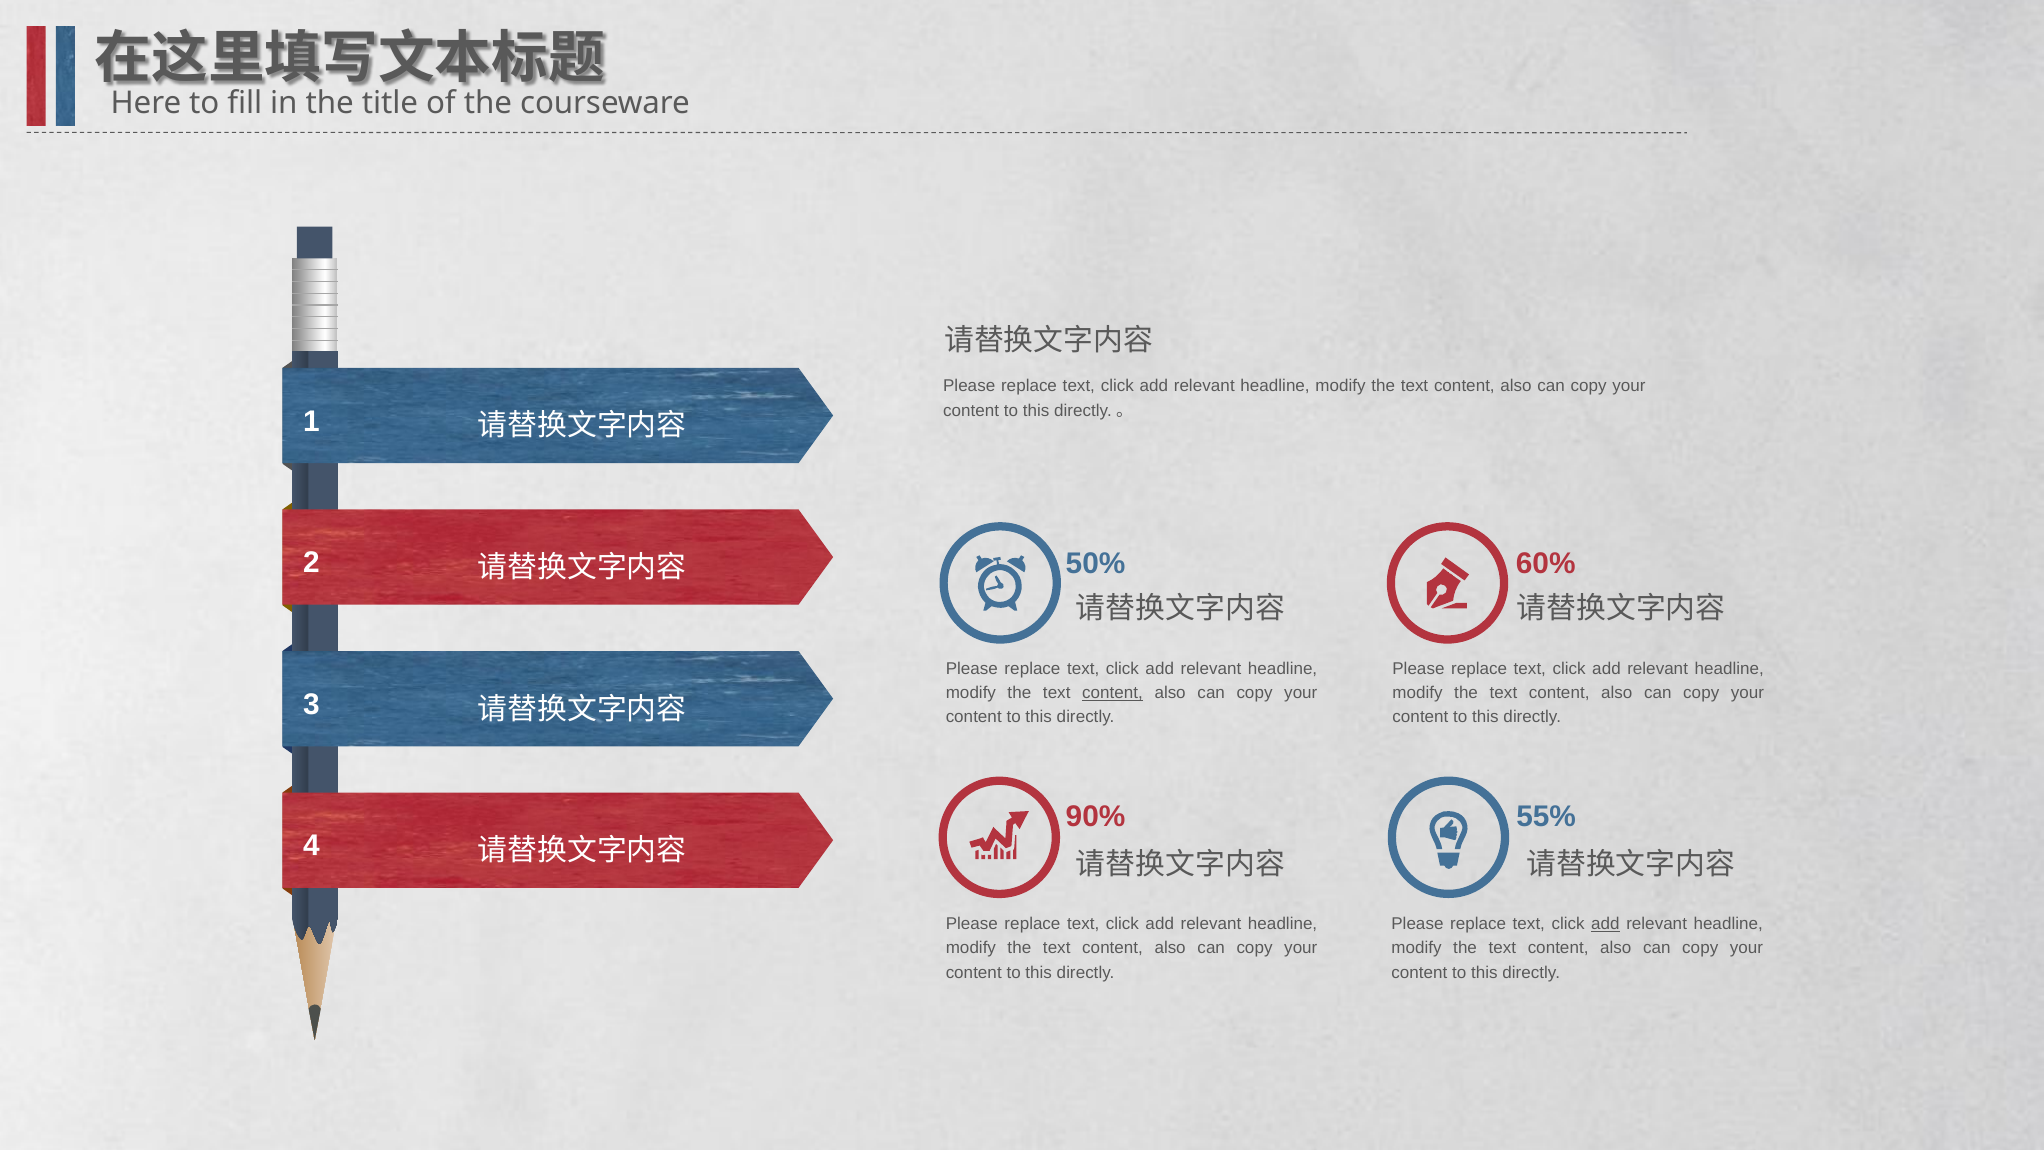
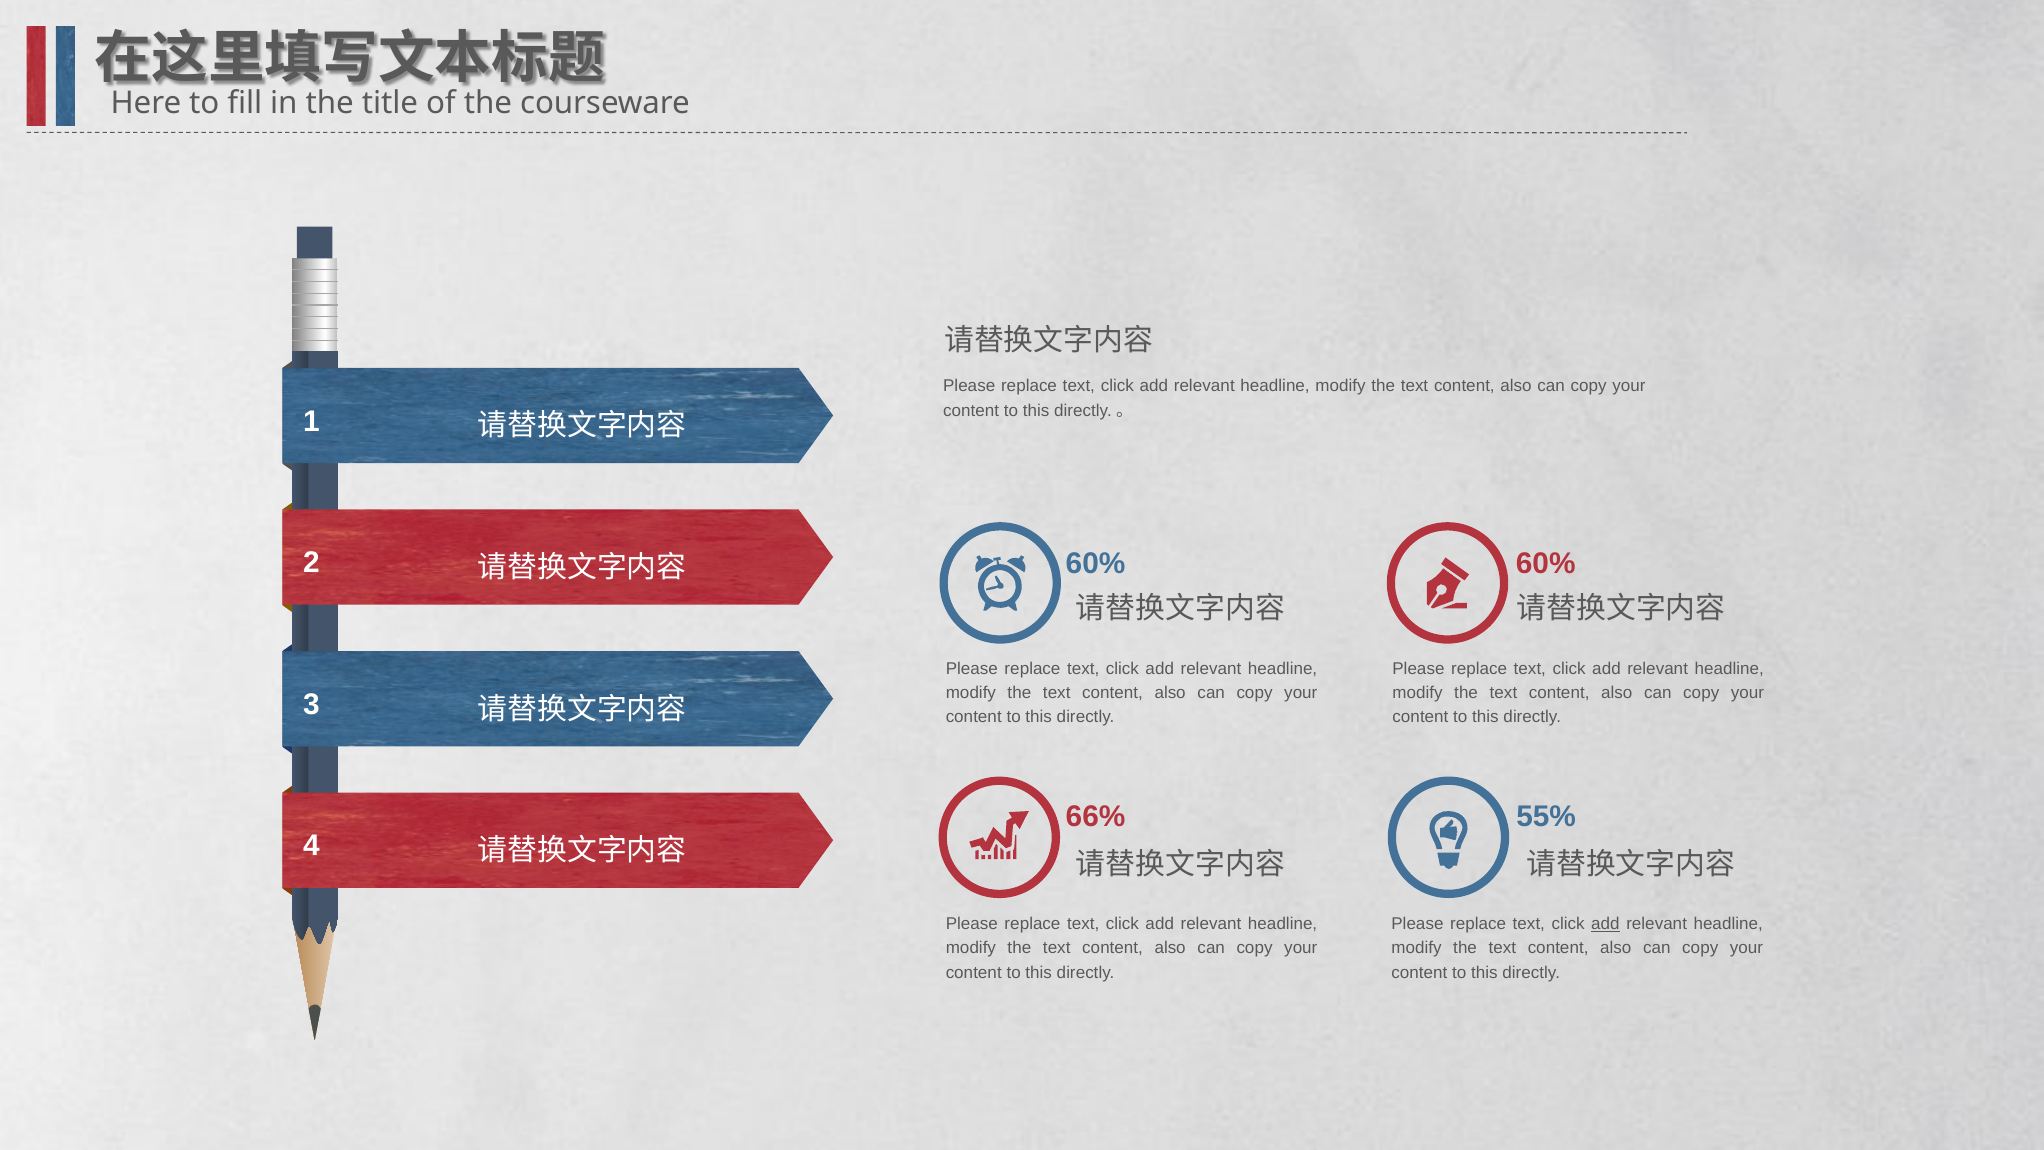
50%: 50% -> 60% (1096, 563)
content underline: present -> none (1113, 693)
90%: 90% -> 66% (1096, 816)
